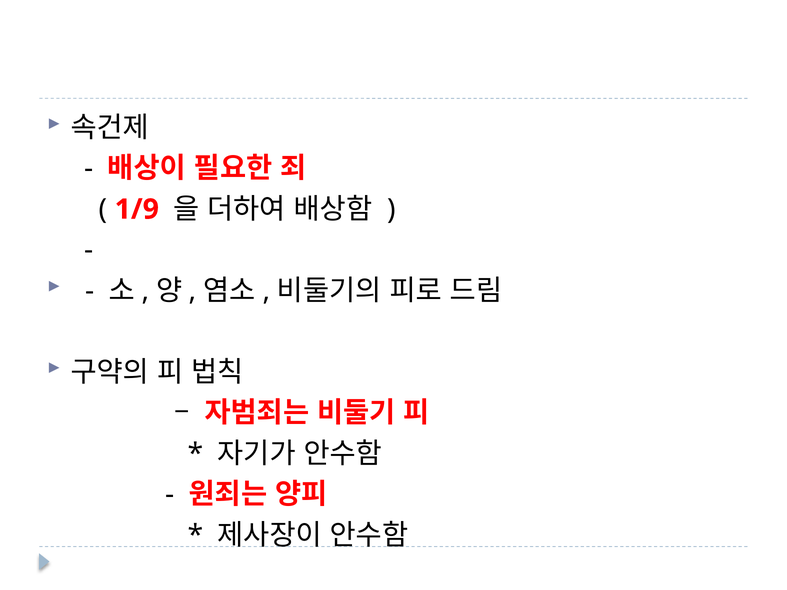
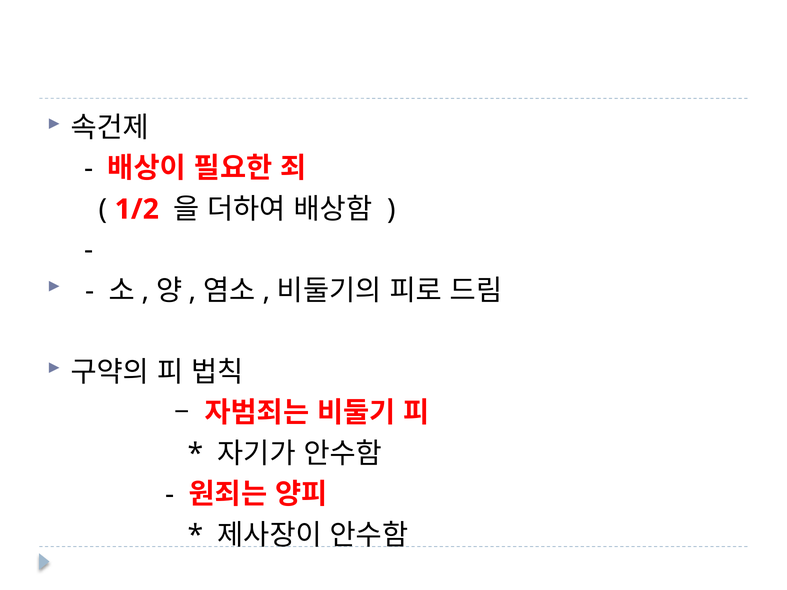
1/9: 1/9 -> 1/2 (137, 209)
